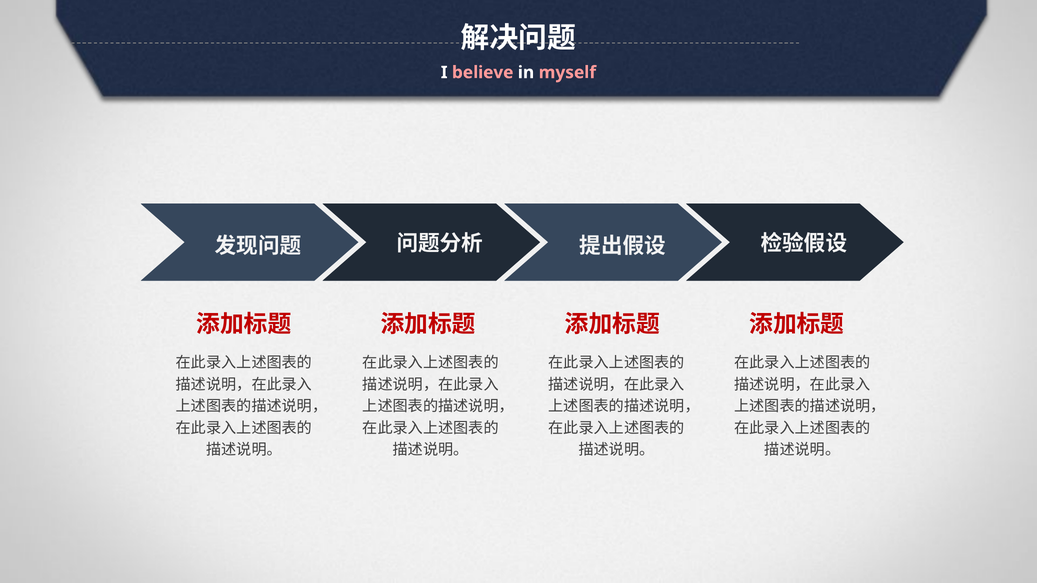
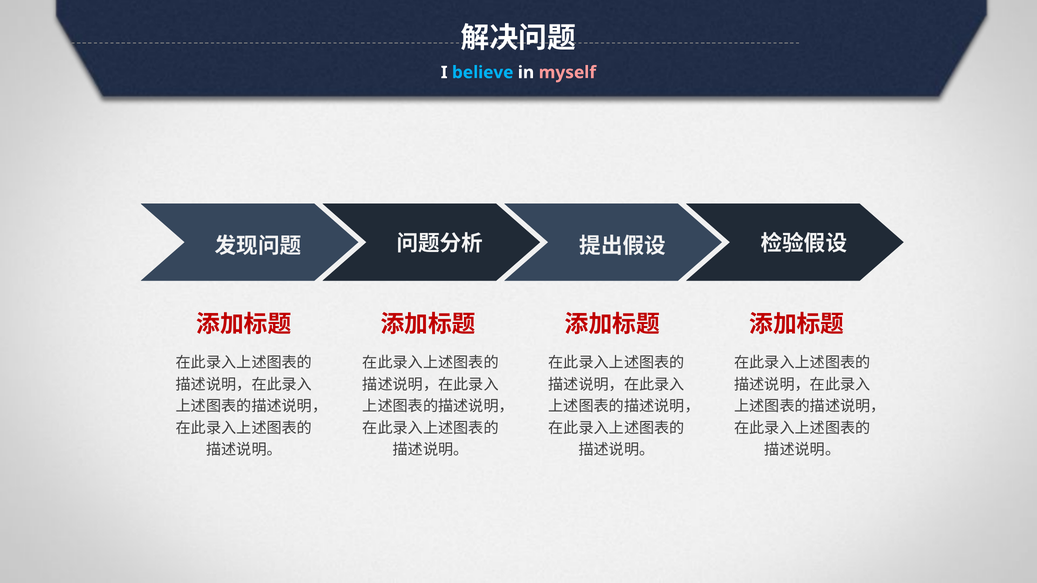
believe colour: pink -> light blue (483, 73)
